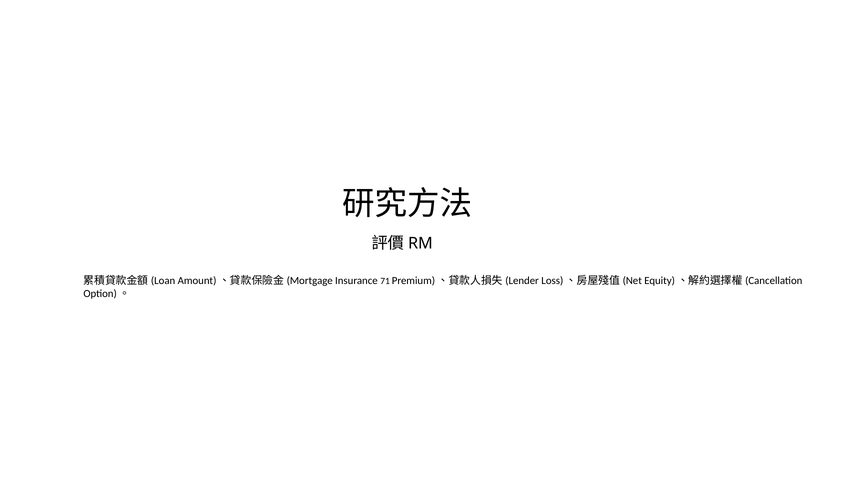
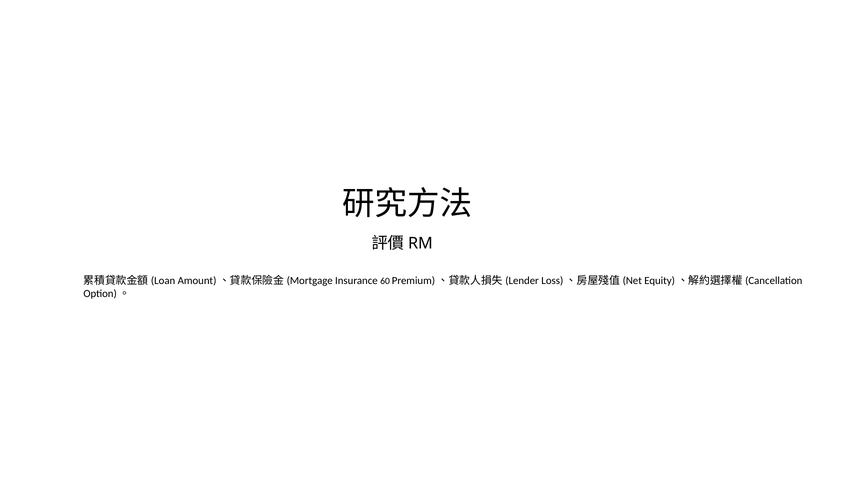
71: 71 -> 60 (385, 281)
